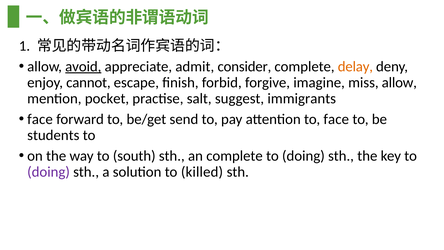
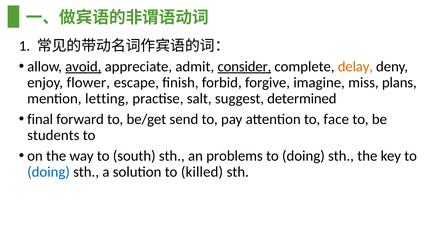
consider underline: none -> present (244, 66)
cannot: cannot -> flower (88, 82)
miss allow: allow -> plans (399, 82)
pocket: pocket -> letting (107, 98)
immigrants: immigrants -> determined (302, 98)
face: face -> final (40, 119)
an complete: complete -> problems (235, 156)
doing colour: purple -> blue (49, 172)
